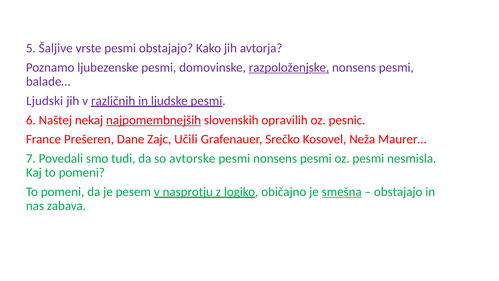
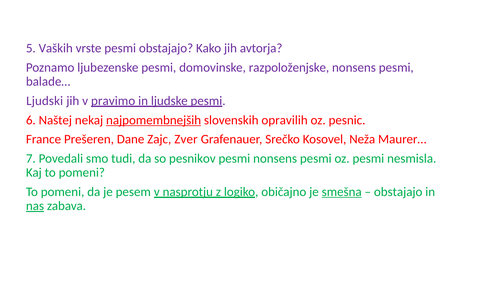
Šaljive: Šaljive -> Vaških (56, 48)
razpoloženjske underline: present -> none (289, 67)
različnih: različnih -> pravimo (113, 101)
Učili: Učili -> Zver (186, 139)
avtorske: avtorske -> pesnikov (192, 158)
nas underline: none -> present (35, 206)
